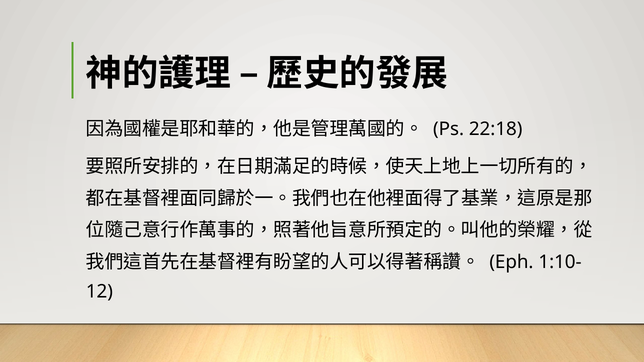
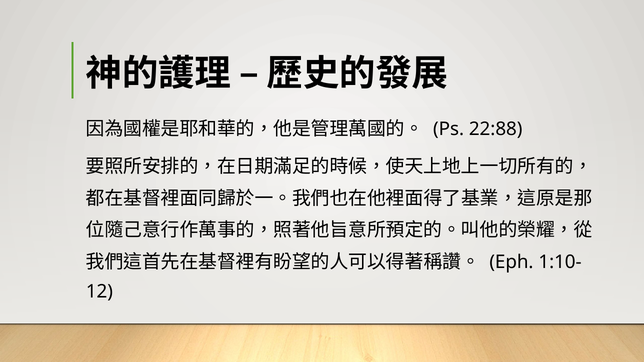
22:18: 22:18 -> 22:88 (496, 129)
